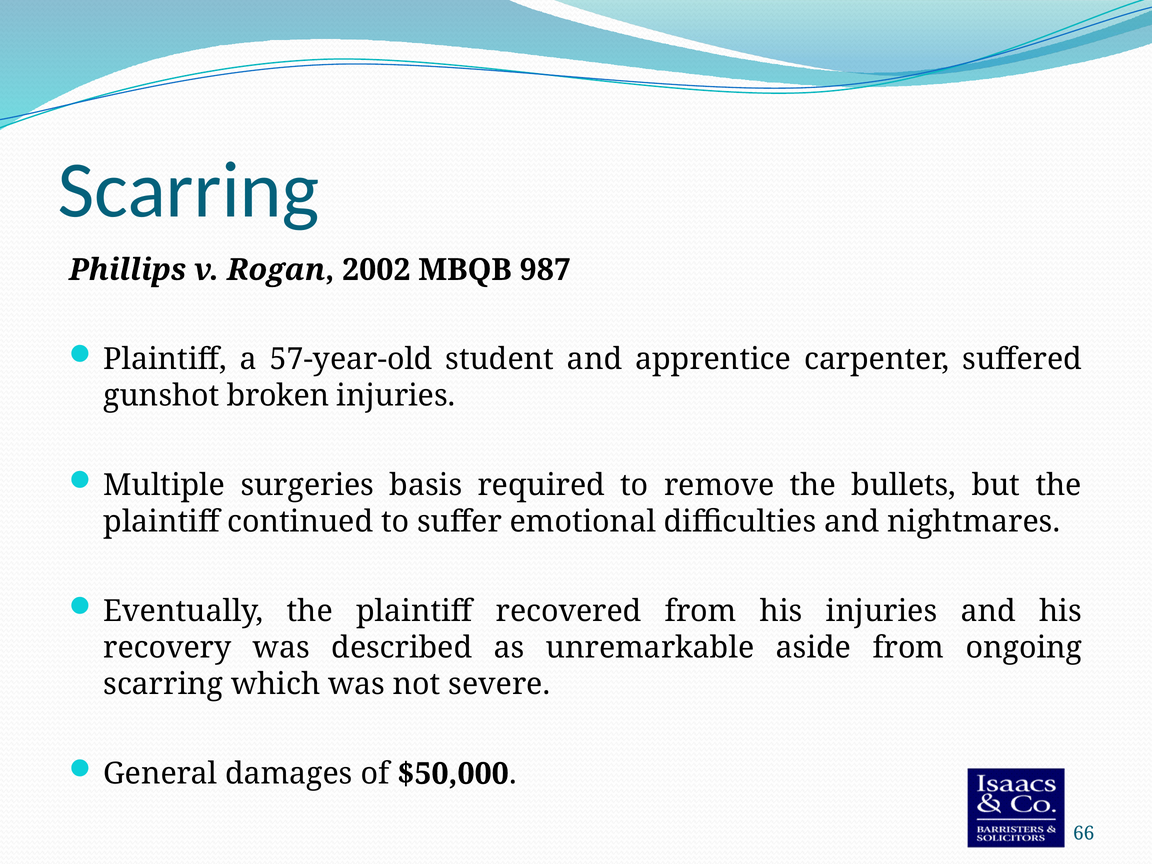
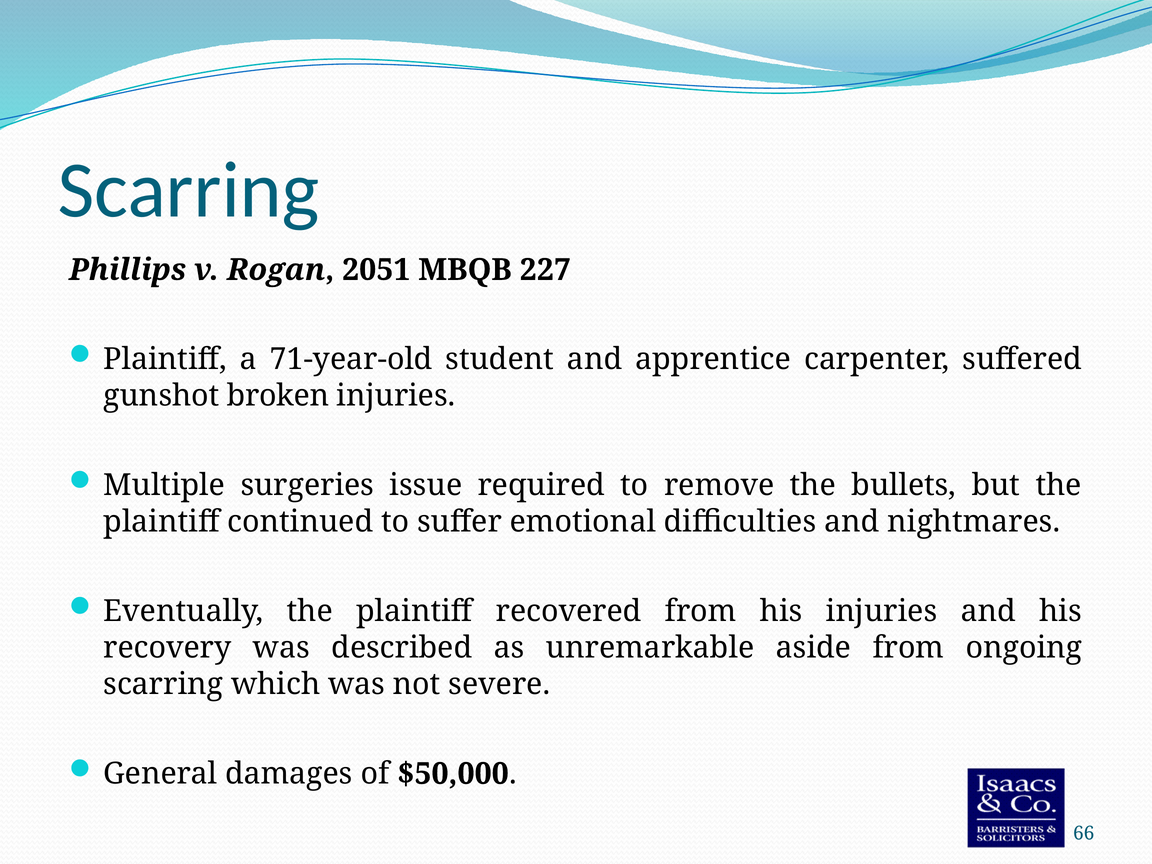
2002: 2002 -> 2051 (376, 270)
987: 987 -> 227 (545, 270)
57-year-old: 57-year-old -> 71-year-old (351, 359)
basis: basis -> issue (426, 485)
